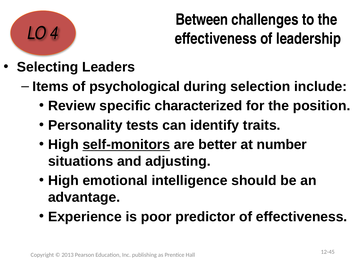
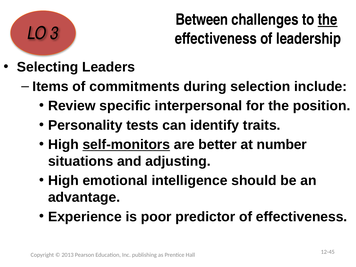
the underline: none -> present (328, 20)
4: 4 -> 3 (54, 33)
psychological: psychological -> commitments (135, 86)
characterized: characterized -> interpersonal (198, 106)
